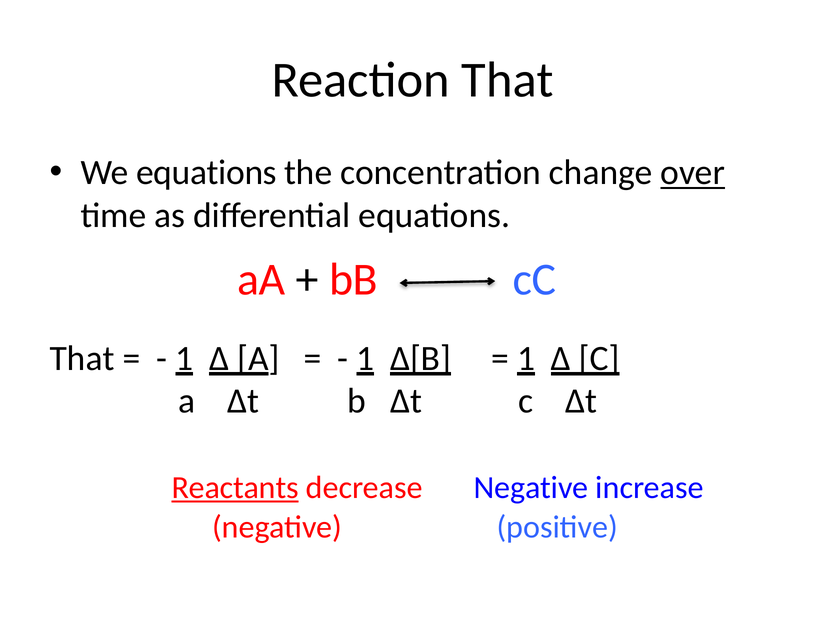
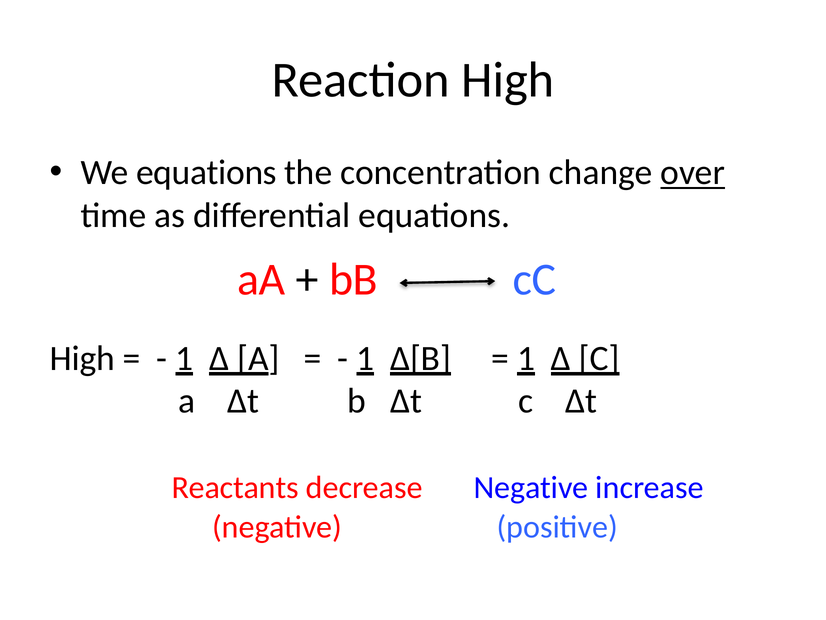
Reaction That: That -> High (508, 80)
That: That -> High (82, 358)
Reactants underline: present -> none (235, 487)
